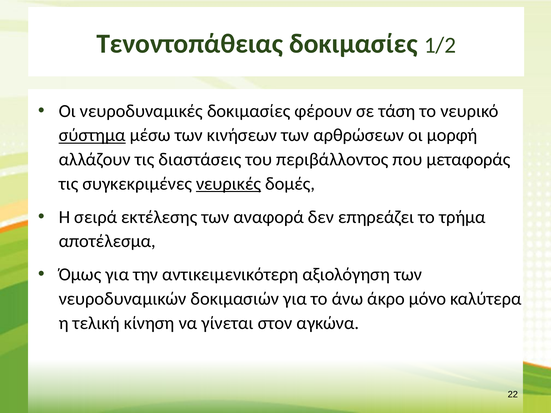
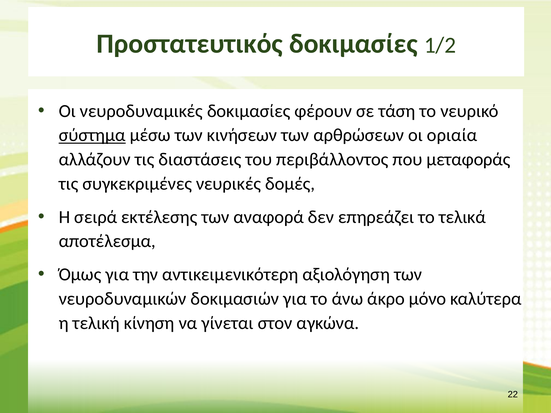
Τενοντοπάθειας: Τενοντοπάθειας -> Προστατευτικός (190, 44)
μορφή: μορφή -> οριαία (452, 135)
νευρικές underline: present -> none (228, 184)
τρήμα: τρήμα -> τελικά (462, 217)
